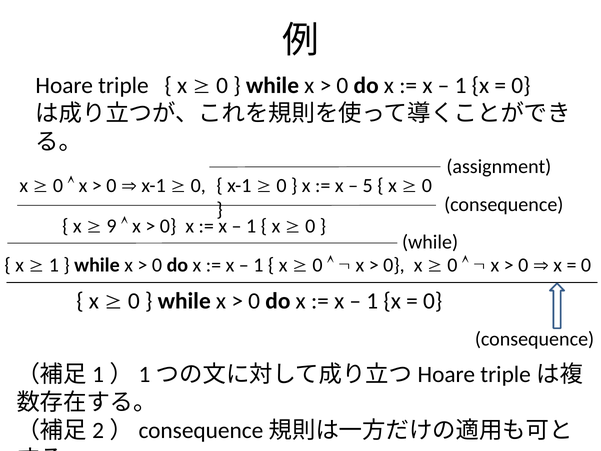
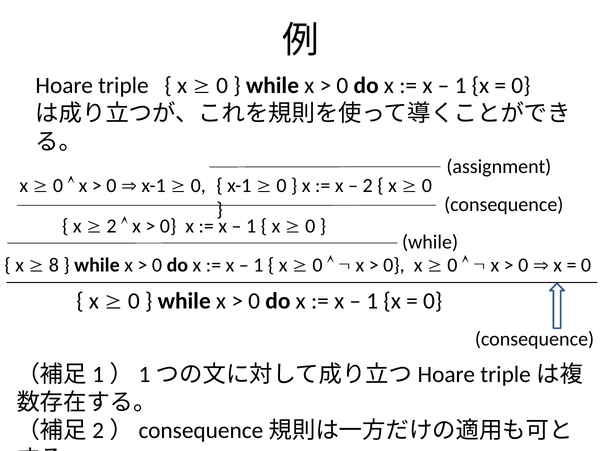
5: 5 -> 2 (368, 185)
9: 9 -> 2 (112, 226)
1: 1 -> 8 (54, 265)
